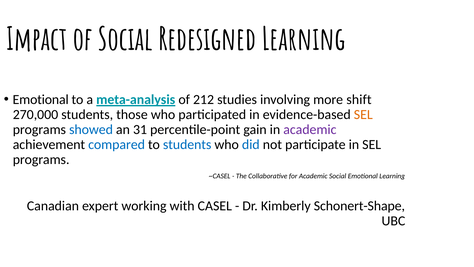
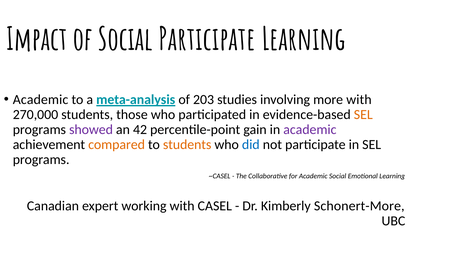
Social Redesigned: Redesigned -> Participate (207, 40)
Emotional: Emotional -> Academic (41, 100)
212: 212 -> 203 (204, 100)
more shift: shift -> with (359, 100)
showed colour: blue -> purple (91, 129)
31: 31 -> 42 (140, 129)
compared colour: blue -> orange (117, 144)
students colour: blue -> orange (187, 144)
Schonert-Shape: Schonert-Shape -> Schonert-More (359, 206)
